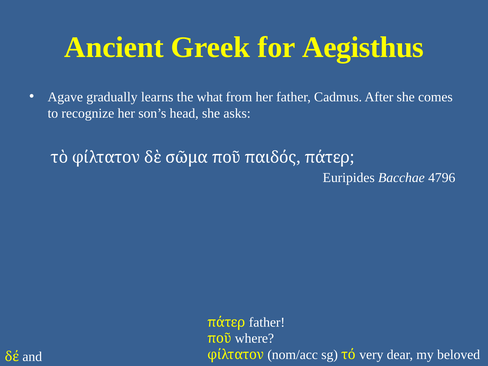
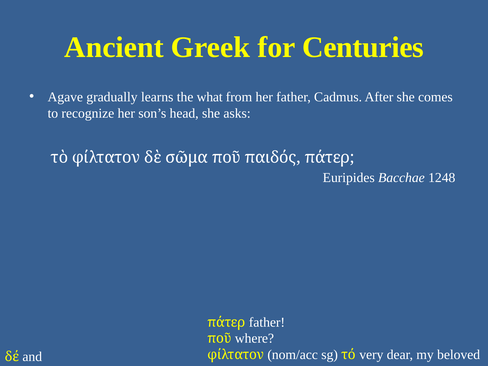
Aegisthus: Aegisthus -> Centuries (363, 47)
4796: 4796 -> 1248 (442, 178)
